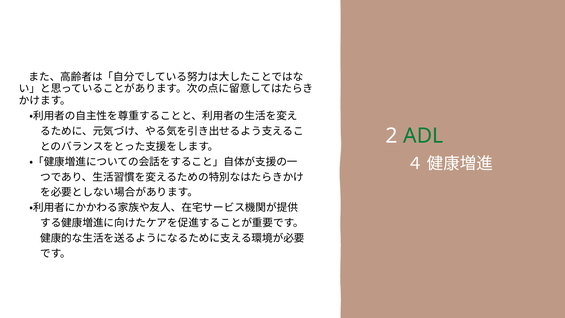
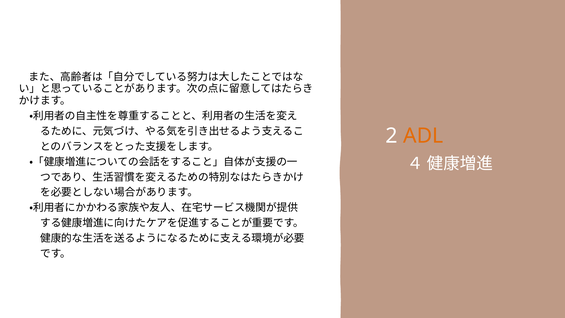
ADL colour: green -> orange (423, 136)
